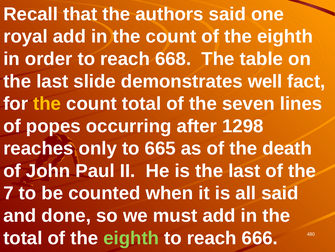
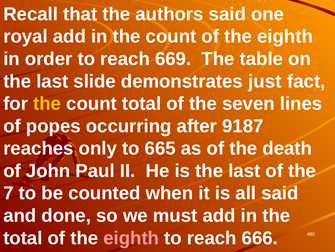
668: 668 -> 669 (173, 59)
well: well -> just (265, 81)
1298: 1298 -> 9187 (243, 126)
eighth colour: light green -> pink (131, 237)
